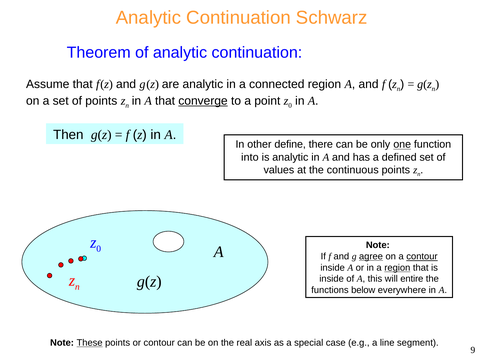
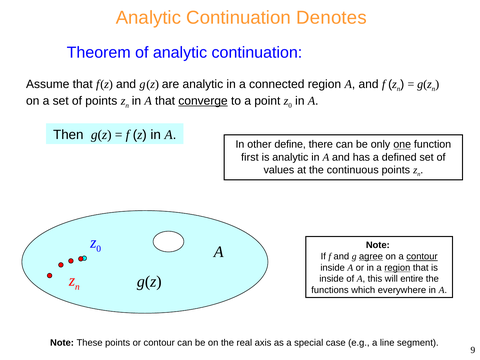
Schwarz: Schwarz -> Denotes (332, 18)
into: into -> first (250, 157)
below: below -> which (363, 290)
These underline: present -> none (90, 343)
